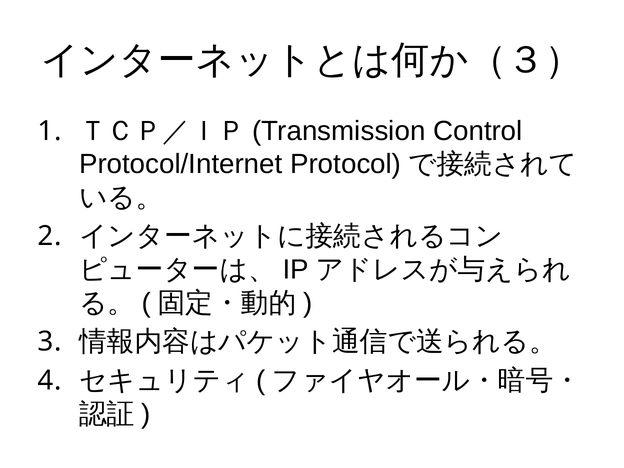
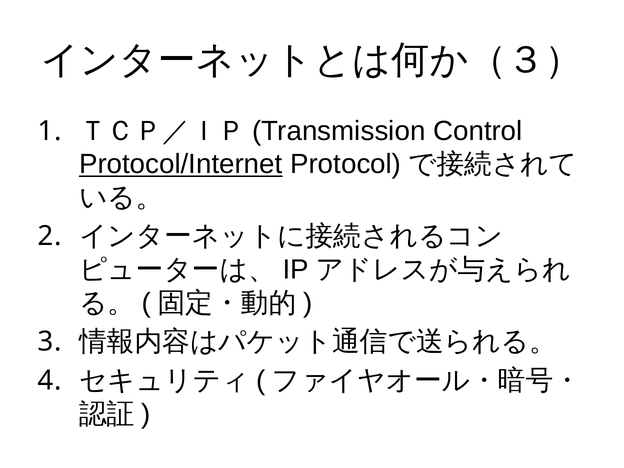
Protocol/Internet underline: none -> present (181, 164)
